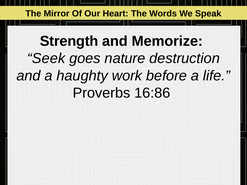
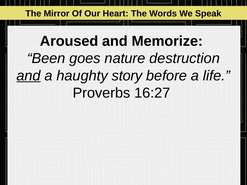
Strength: Strength -> Aroused (69, 41)
Seek: Seek -> Been (46, 58)
and underline: none -> present (29, 76)
work: work -> story (127, 76)
16:86: 16:86 -> 16:27 (152, 93)
